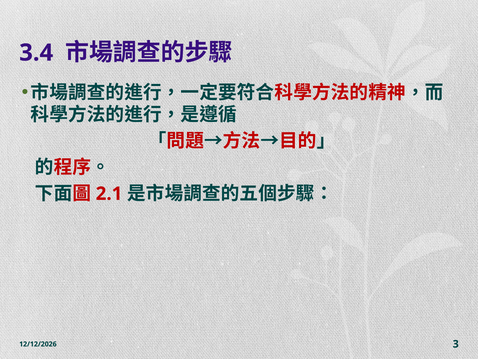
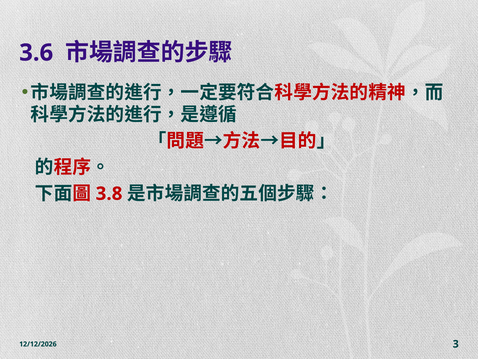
3.4: 3.4 -> 3.6 (36, 53)
2.1: 2.1 -> 3.8 (109, 193)
